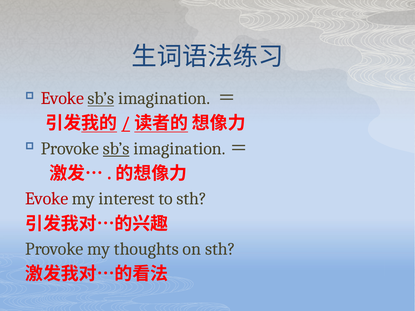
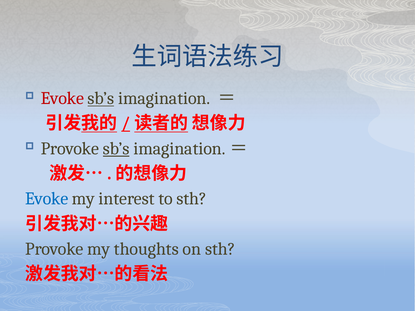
Evoke colour: red -> blue (47, 199)
